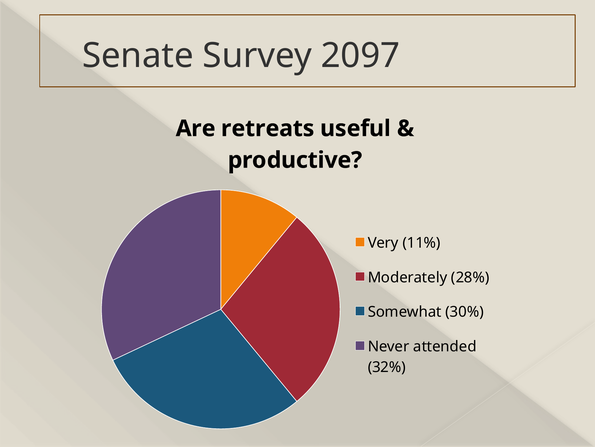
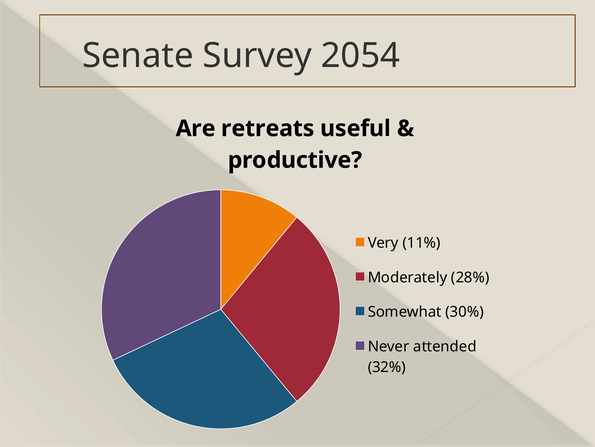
2097: 2097 -> 2054 (360, 56)
